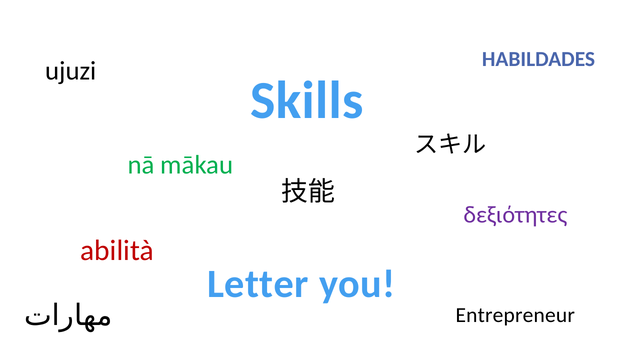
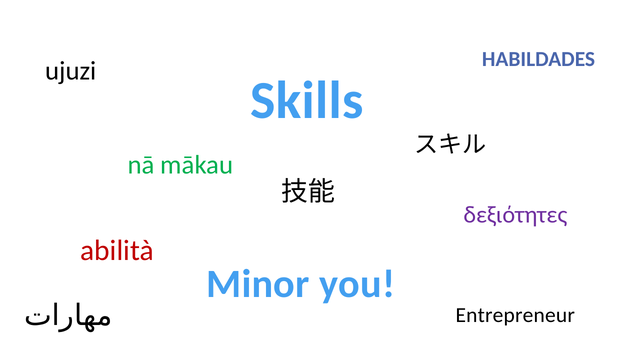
Letter: Letter -> Minor (258, 285)
